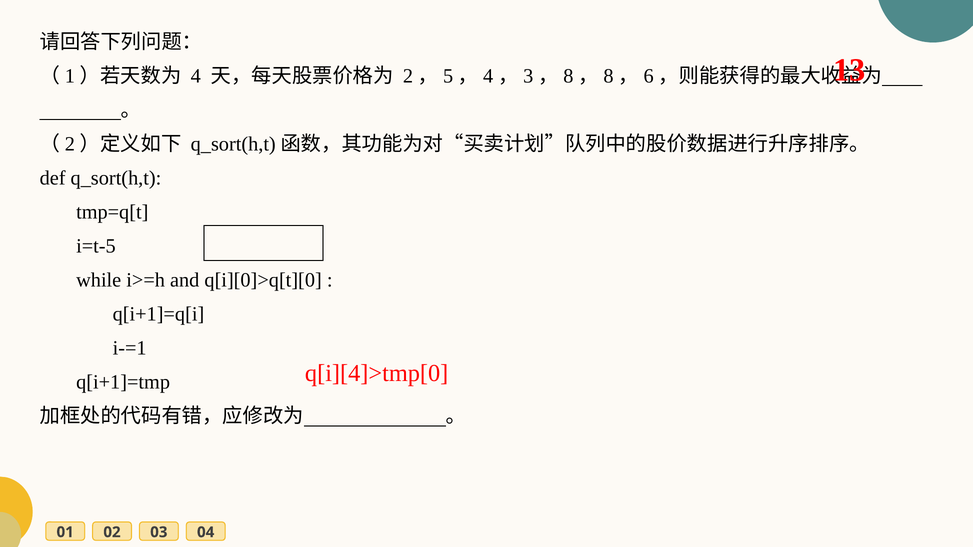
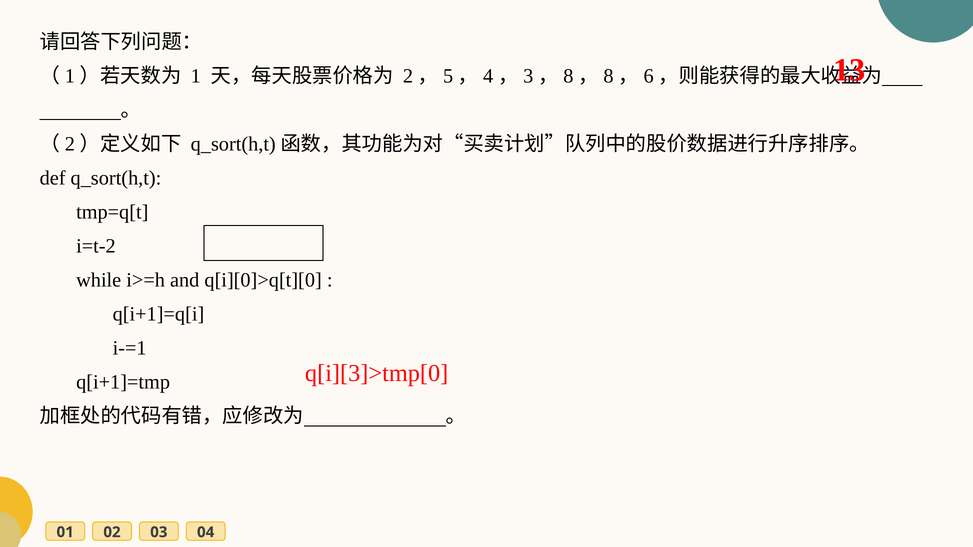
4: 4 -> 1 (196, 76)
i=t-5: i=t-5 -> i=t-2 (96, 246)
q[i][4]>tmp[0: q[i][4]>tmp[0 -> q[i][3]>tmp[0 (377, 373)
